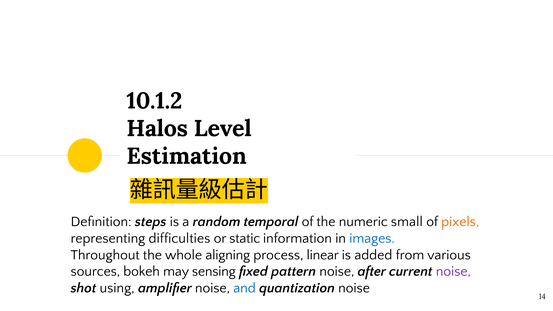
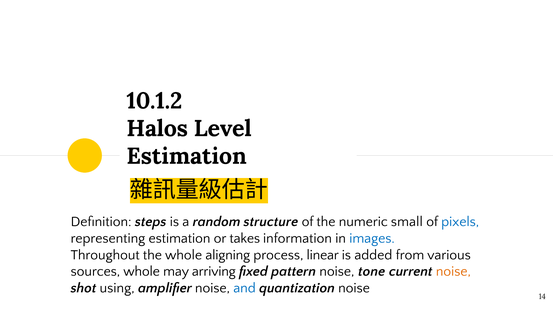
temporal: temporal -> structure (271, 222)
pixels colour: orange -> blue (460, 222)
representing difficulties: difficulties -> estimation (179, 238)
static: static -> takes (245, 238)
sources bokeh: bokeh -> whole (142, 271)
sensing: sensing -> arriving (214, 271)
after: after -> tone (372, 271)
noise colour: purple -> orange (453, 271)
